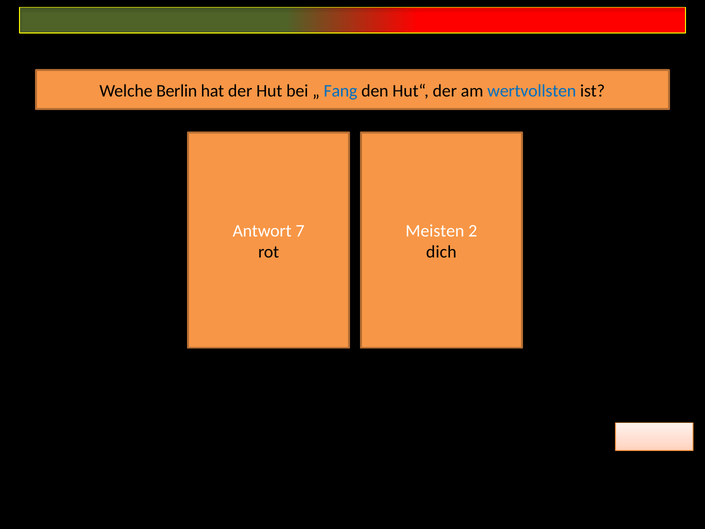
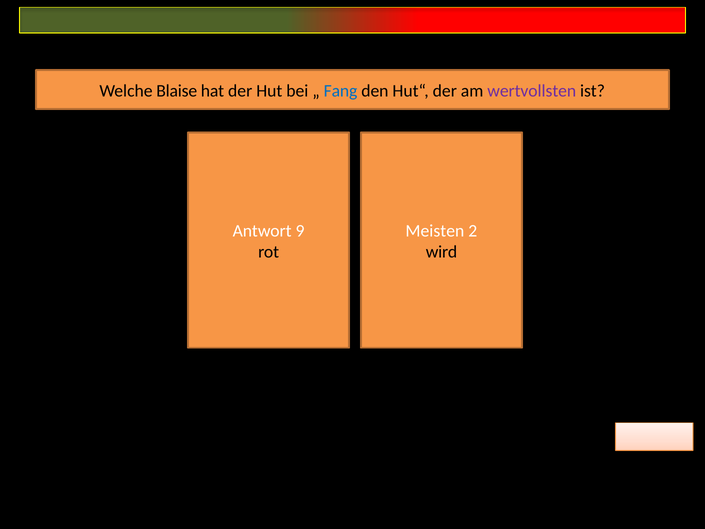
Berlin: Berlin -> Blaise (177, 91)
wertvollsten colour: blue -> purple (532, 91)
7: 7 -> 9 (300, 231)
dich: dich -> wird (442, 252)
